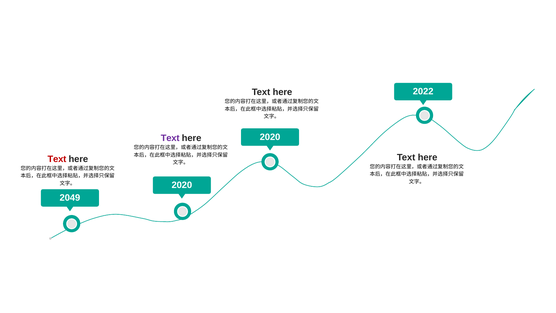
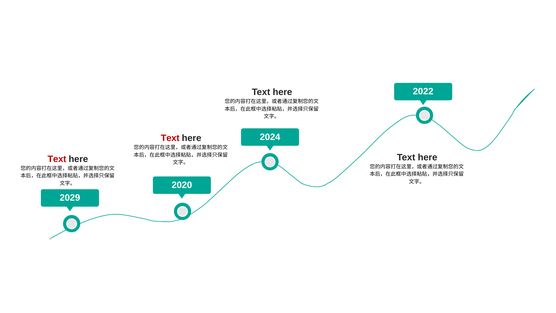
2020: 2020 -> 2024 (270, 137)
Text colour: purple -> red (170, 138)
2049: 2049 -> 2029 (70, 198)
